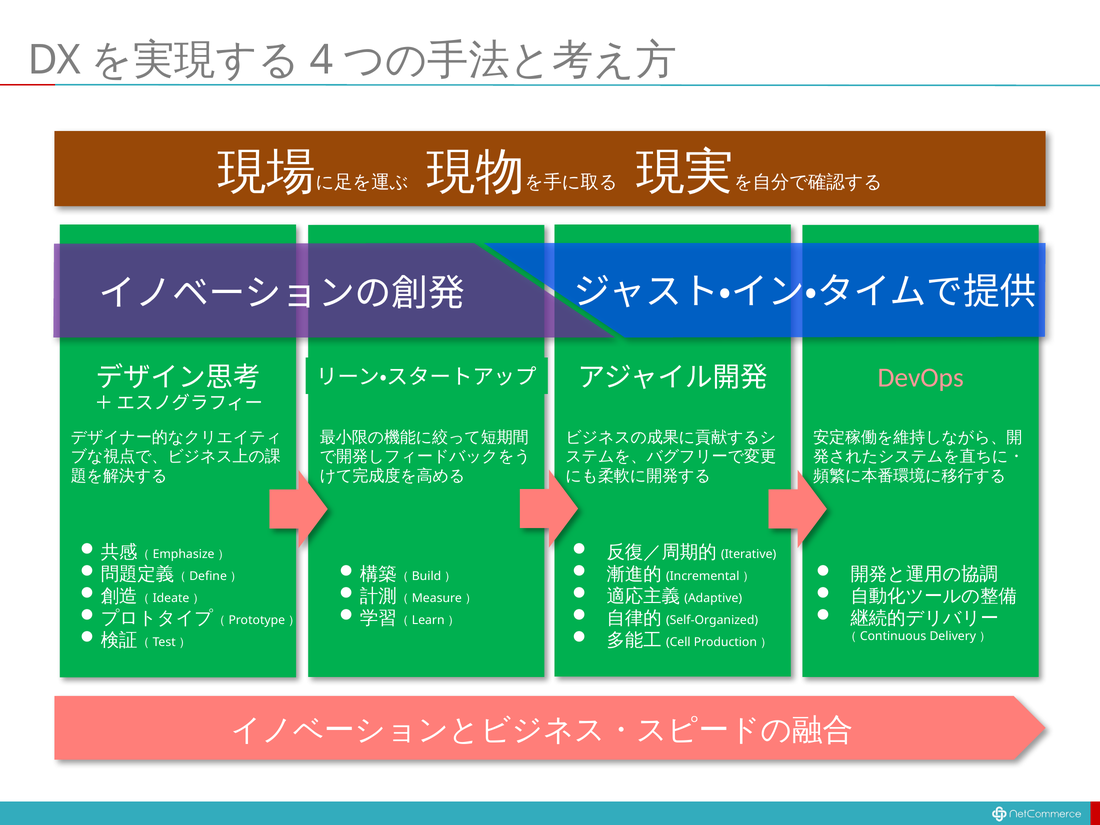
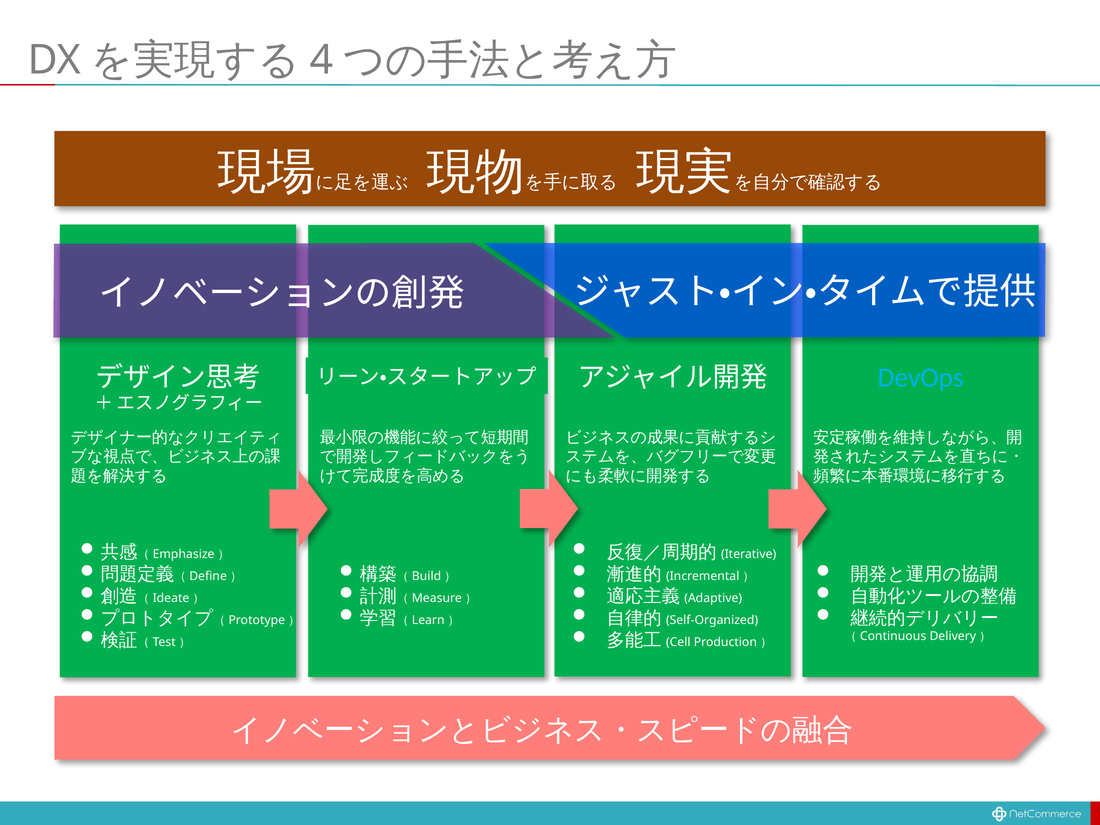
DevOps colour: pink -> light blue (921, 378)
